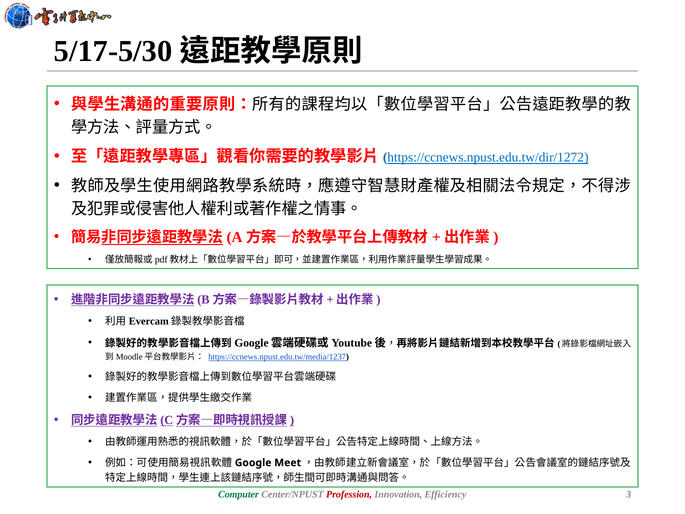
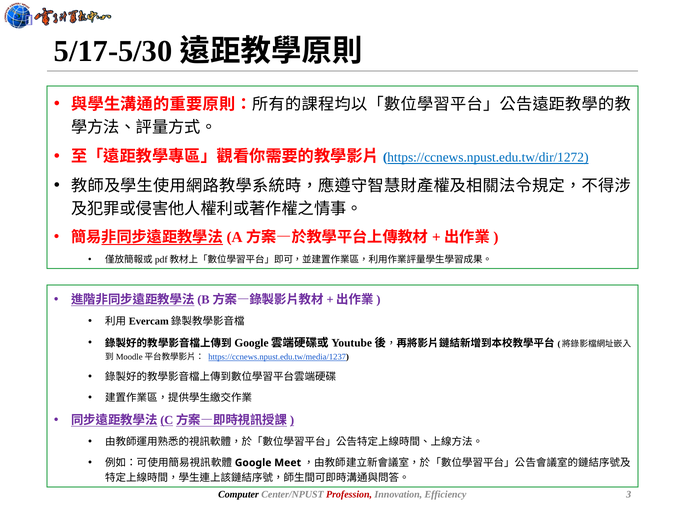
Computer colour: green -> black (239, 494)
